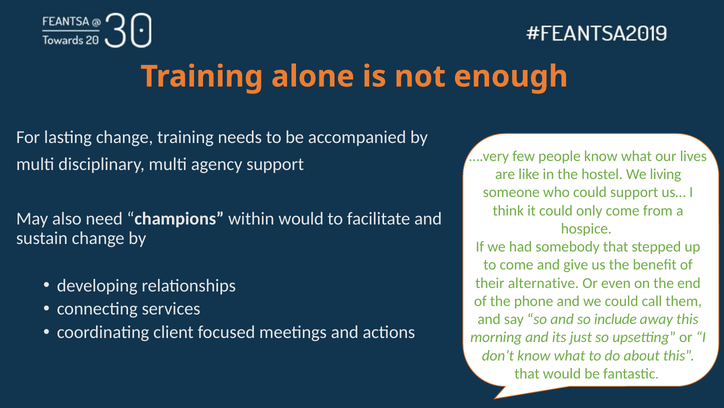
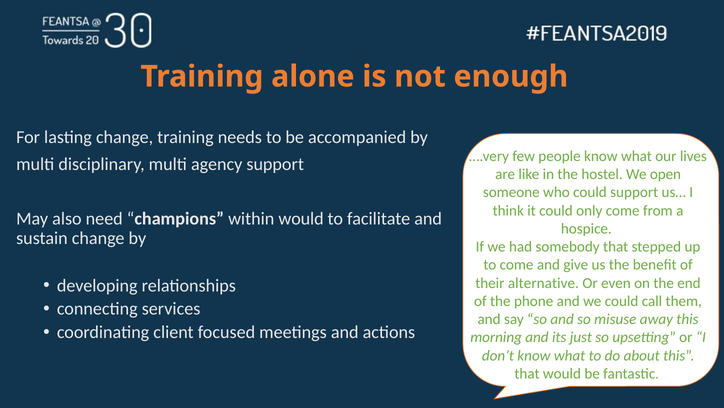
living: living -> open (665, 174)
include: include -> misuse (615, 319)
